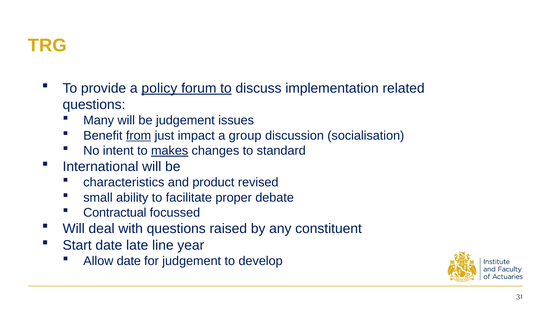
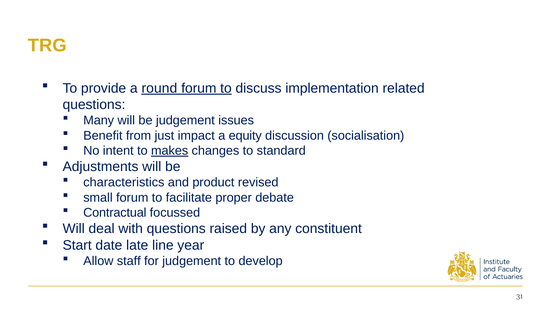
policy: policy -> round (159, 88)
from underline: present -> none (139, 136)
group: group -> equity (245, 136)
International: International -> Adjustments (101, 167)
small ability: ability -> forum (132, 198)
Allow date: date -> staff (129, 261)
